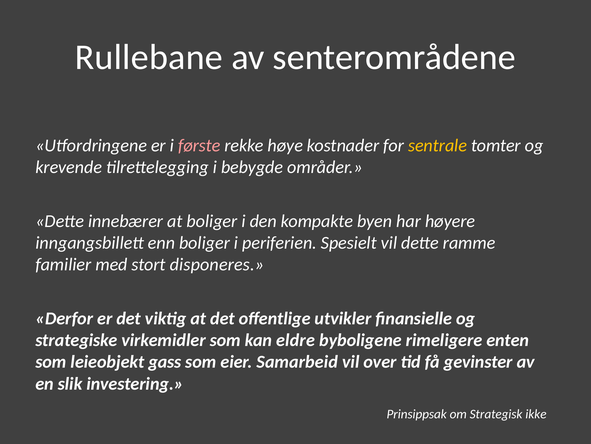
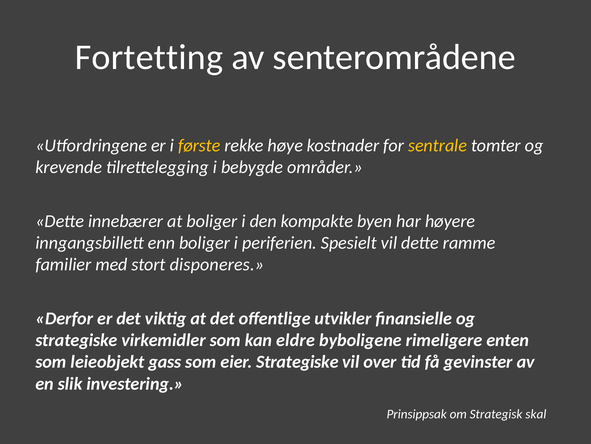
Rullebane: Rullebane -> Fortetting (149, 57)
første colour: pink -> yellow (199, 145)
eier Samarbeid: Samarbeid -> Strategiske (297, 361)
ikke: ikke -> skal (536, 413)
